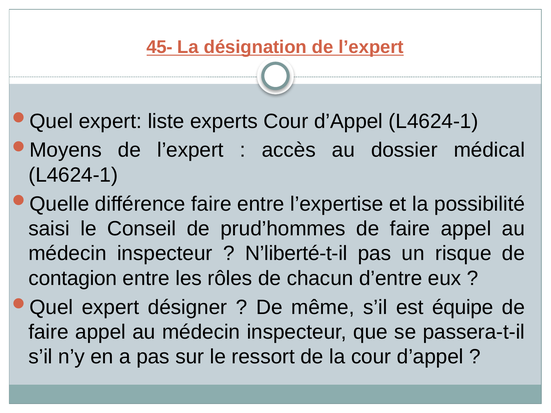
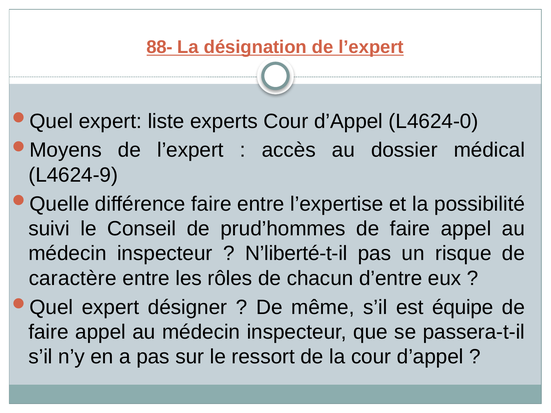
45-: 45- -> 88- (160, 47)
d’Appel L4624-1: L4624-1 -> L4624-0 (433, 121)
L4624-1: L4624-1 -> L4624-9 (73, 175)
saisi: saisi -> suivi (49, 229)
contagion: contagion -> caractère (73, 278)
